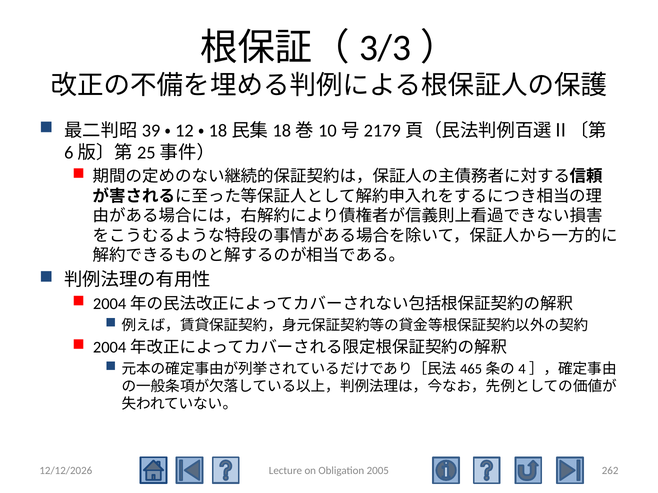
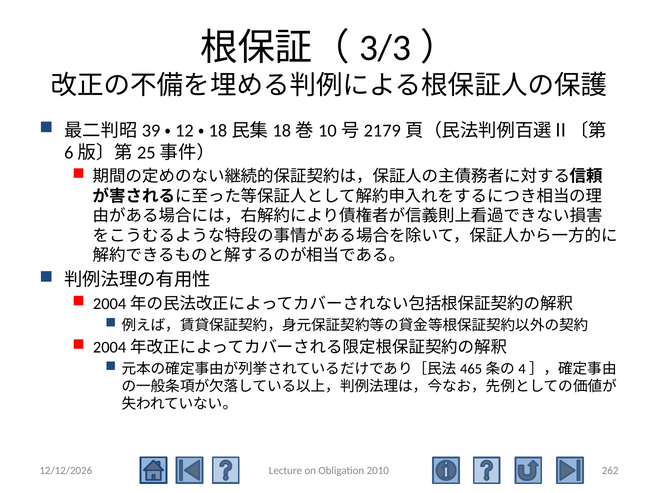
2005: 2005 -> 2010 (378, 471)
